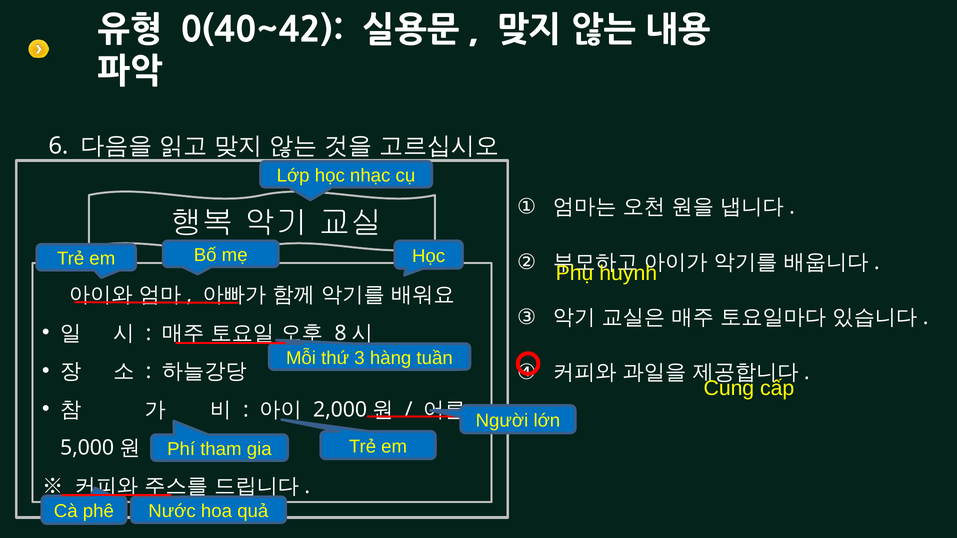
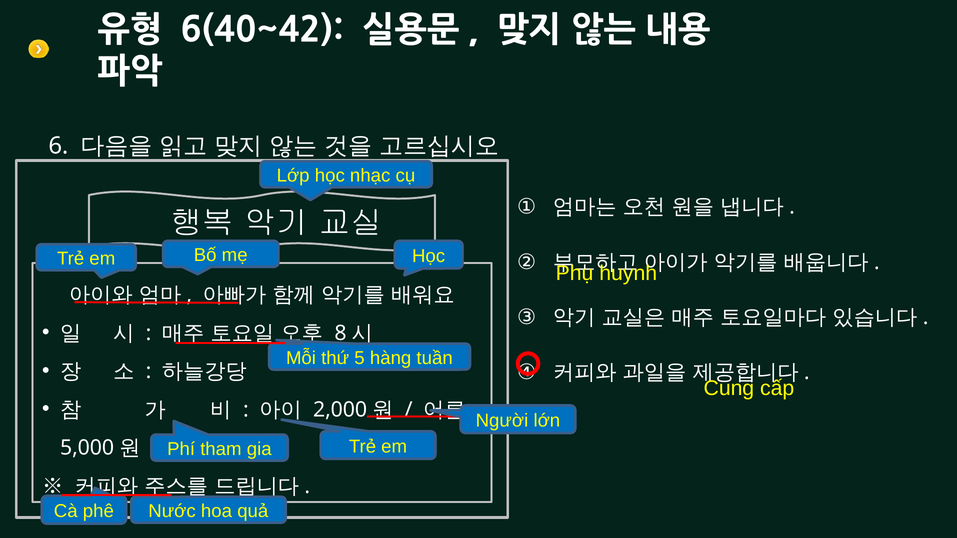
0(40~42: 0(40~42 -> 6(40~42 (263, 31)
3: 3 -> 5 (360, 358)
